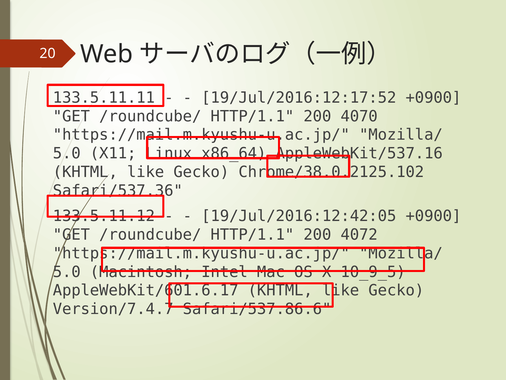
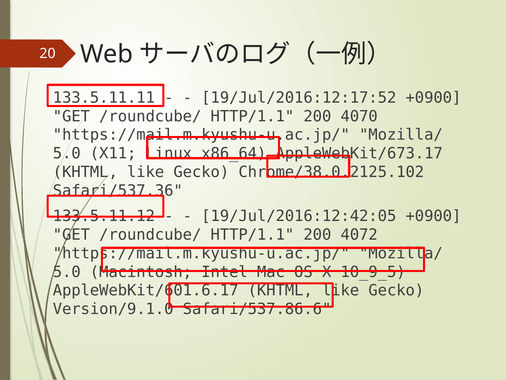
AppleWebKit/537.16: AppleWebKit/537.16 -> AppleWebKit/673.17 (359, 153)
Version/7.4.7: Version/7.4.7 -> Version/9.1.0 (113, 309)
